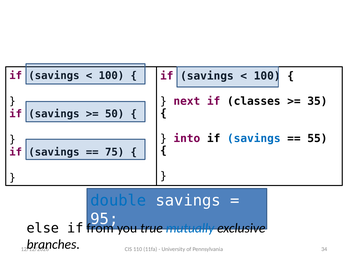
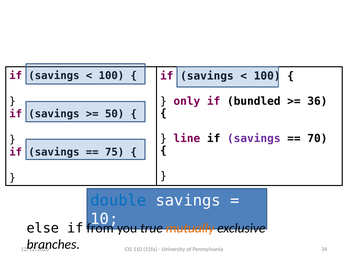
next: next -> only (187, 101)
classes: classes -> bundled (254, 101)
35: 35 -> 36 (317, 101)
into: into -> line (187, 139)
savings colour: blue -> purple (254, 139)
55: 55 -> 70 (317, 139)
95: 95 -> 10 (104, 219)
mutually colour: blue -> orange (190, 228)
